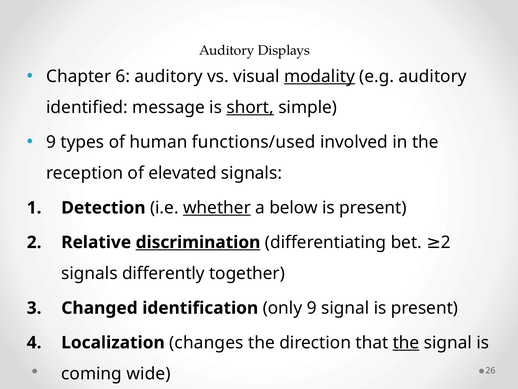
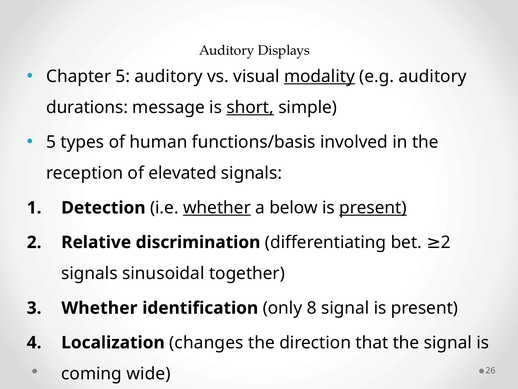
Chapter 6: 6 -> 5 (123, 76)
identified: identified -> durations (87, 107)
9: 9 -> 5 (51, 142)
functions/used: functions/used -> functions/basis (254, 142)
present underline: none -> present (373, 208)
discrimination underline: present -> none (198, 242)
differently: differently -> sinusoidal (163, 273)
3 Changed: Changed -> Whether (99, 308)
only 9: 9 -> 8 (312, 308)
the underline: present -> none (406, 342)
